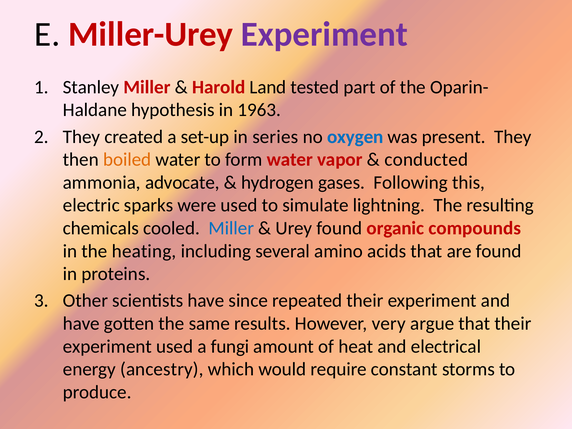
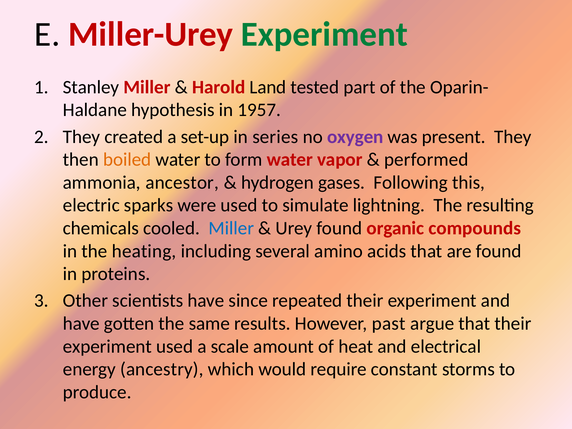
Experiment colour: purple -> green (324, 34)
1963: 1963 -> 1957 (259, 110)
oxygen colour: blue -> purple (355, 137)
conducted: conducted -> performed (426, 160)
advocate: advocate -> ancestor (182, 182)
very: very -> past (389, 324)
fungi: fungi -> scale (230, 346)
